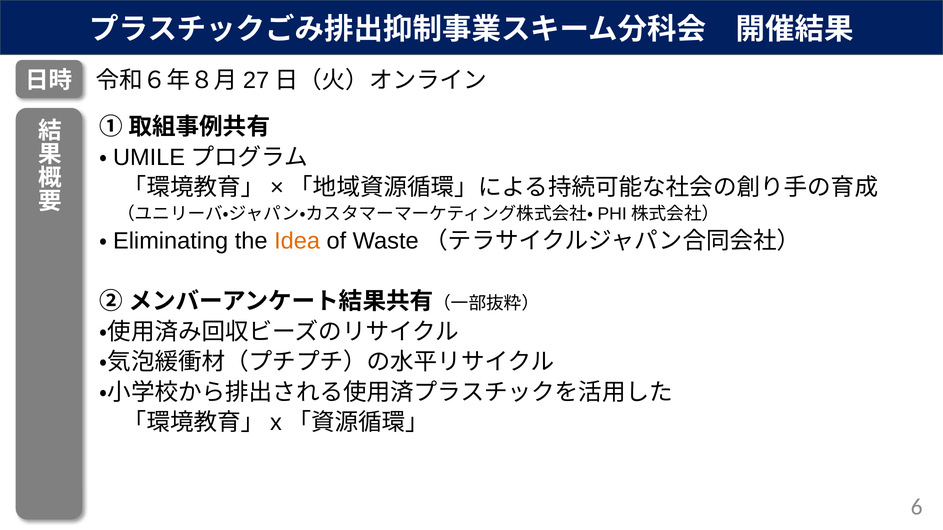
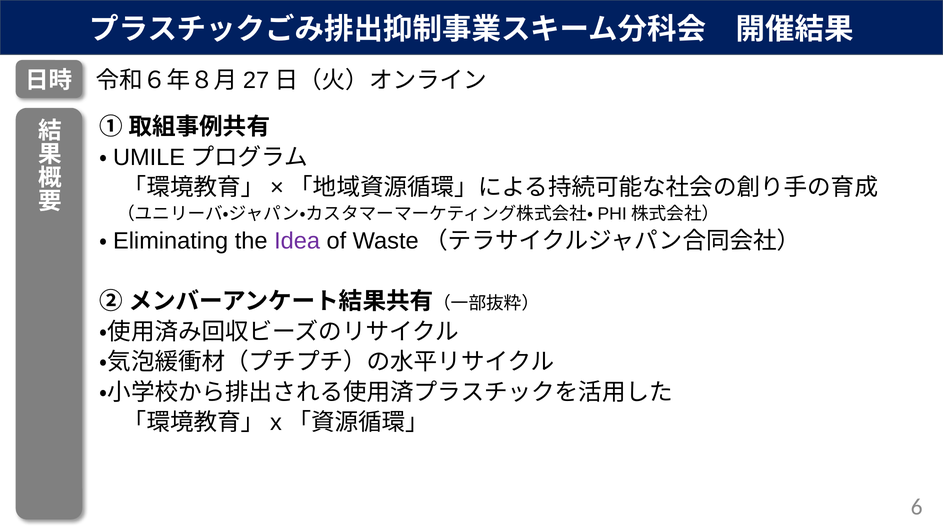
Idea colour: orange -> purple (297, 241)
